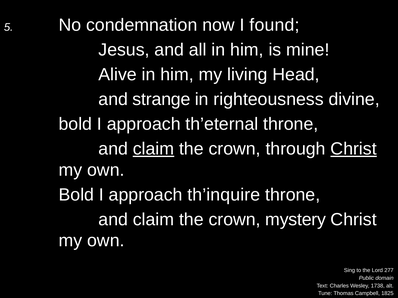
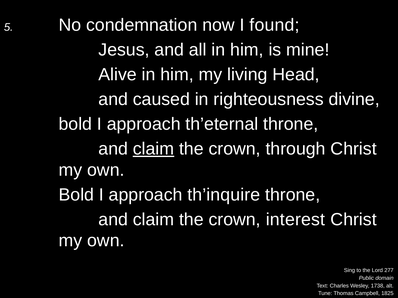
strange: strange -> caused (161, 99)
Christ underline: present -> none (354, 149)
mystery: mystery -> interest (295, 220)
